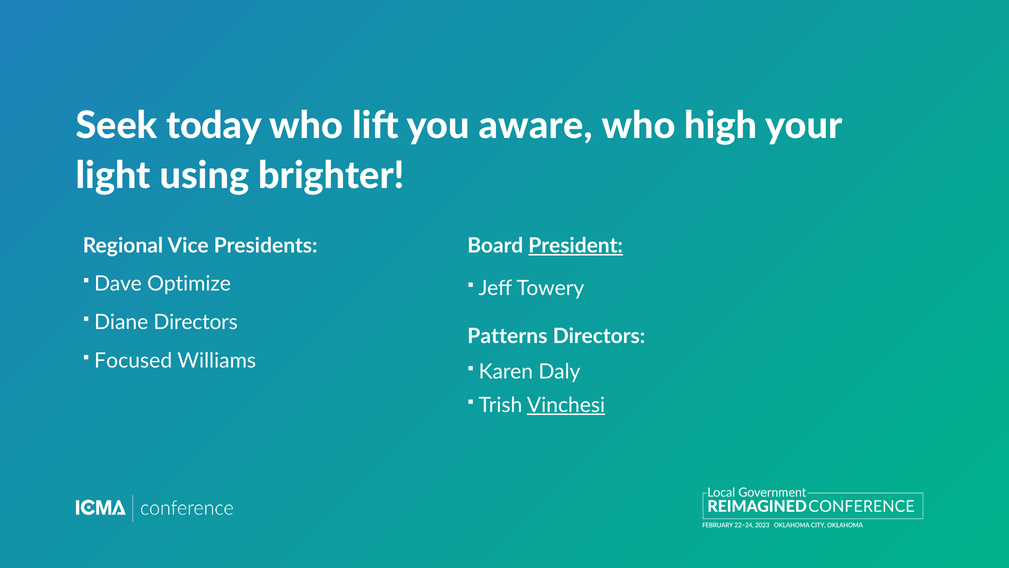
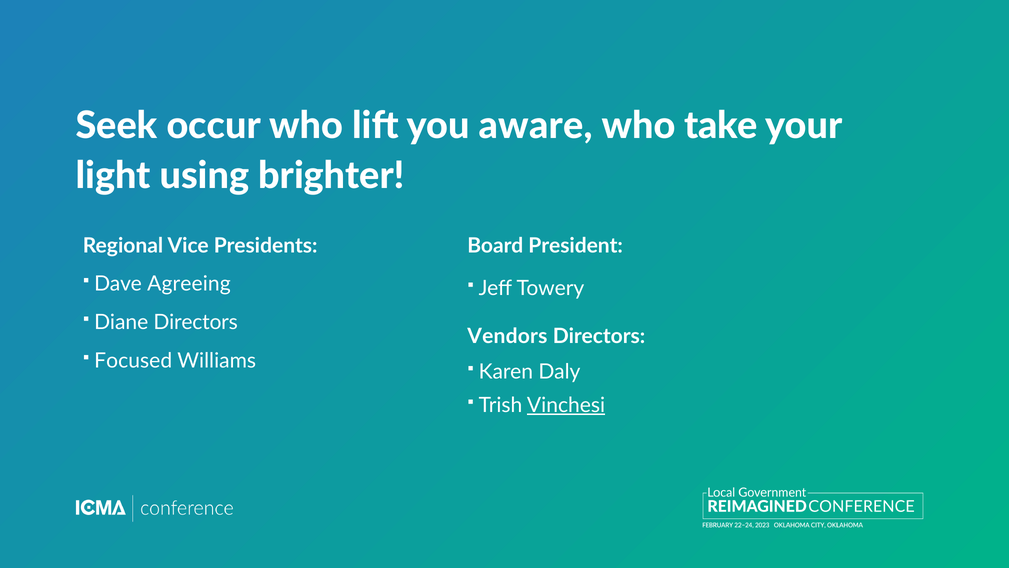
today: today -> occur (214, 126)
high: high -> take (721, 126)
President underline: present -> none (576, 246)
Optimize: Optimize -> Agreeing (189, 284)
Patterns: Patterns -> Vendors (507, 336)
